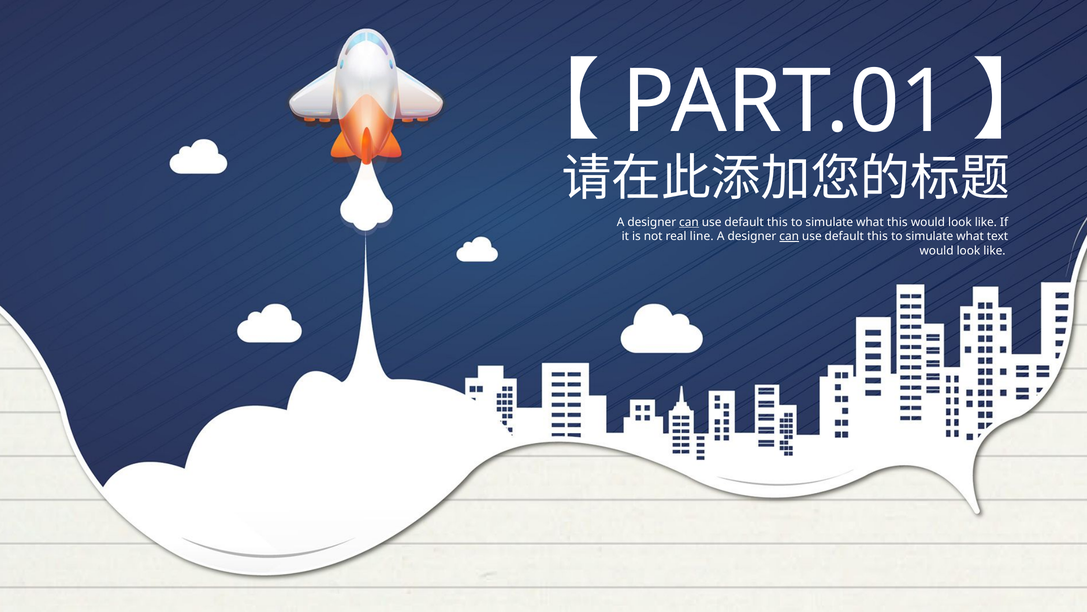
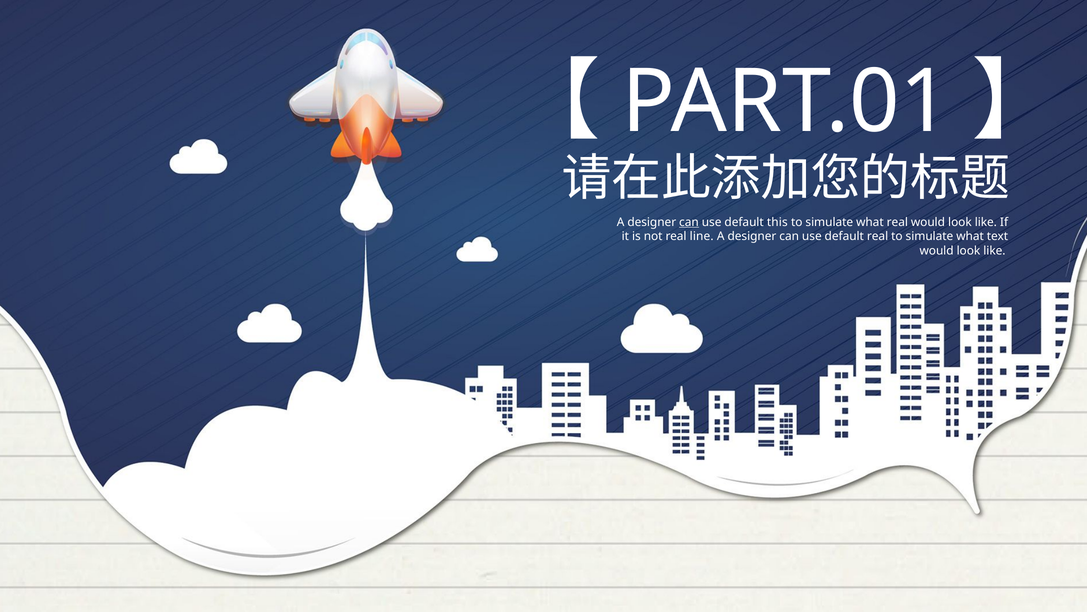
what this: this -> real (897, 222)
can underline: present -> none (789, 236)
this: this -> real (878, 236)
